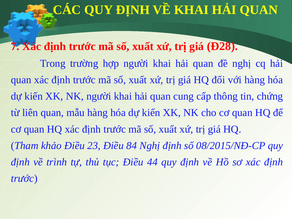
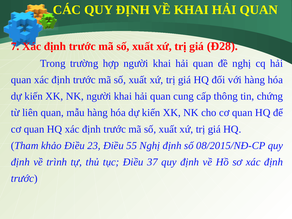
84: 84 -> 55 (132, 146)
44: 44 -> 37 (152, 162)
